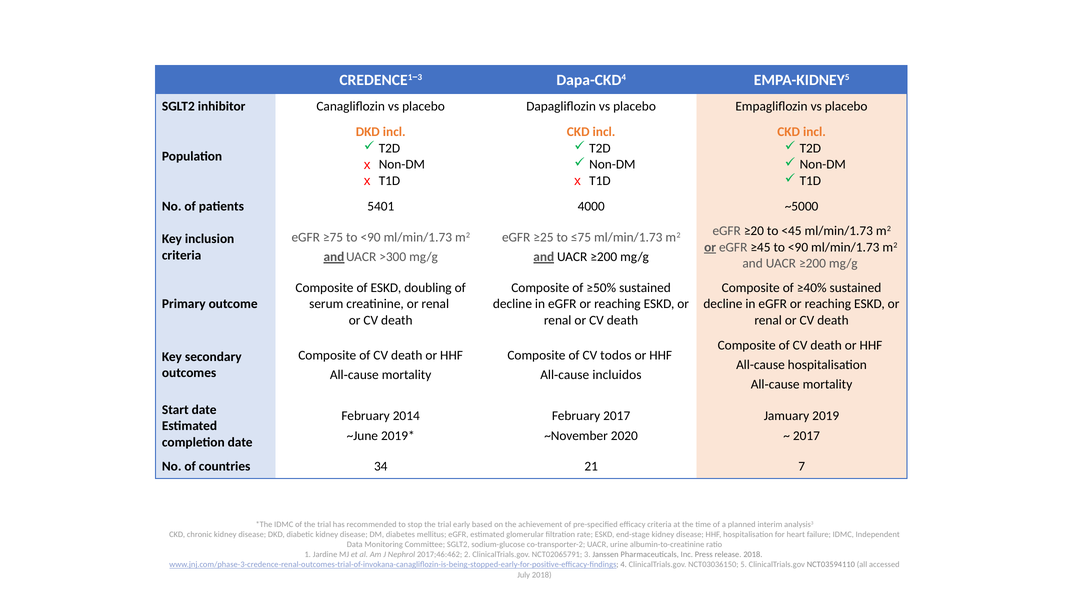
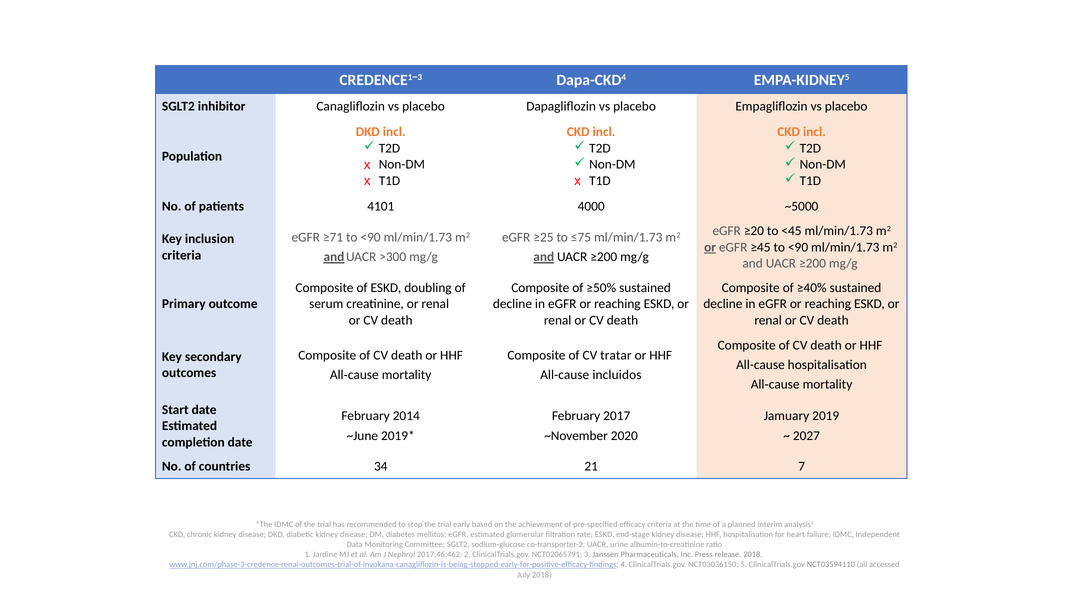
5401: 5401 -> 4101 (381, 207)
≥75: ≥75 -> ≥71 (333, 237)
todos: todos -> tratar (616, 355)
2017: 2017 -> 2027 (806, 436)
